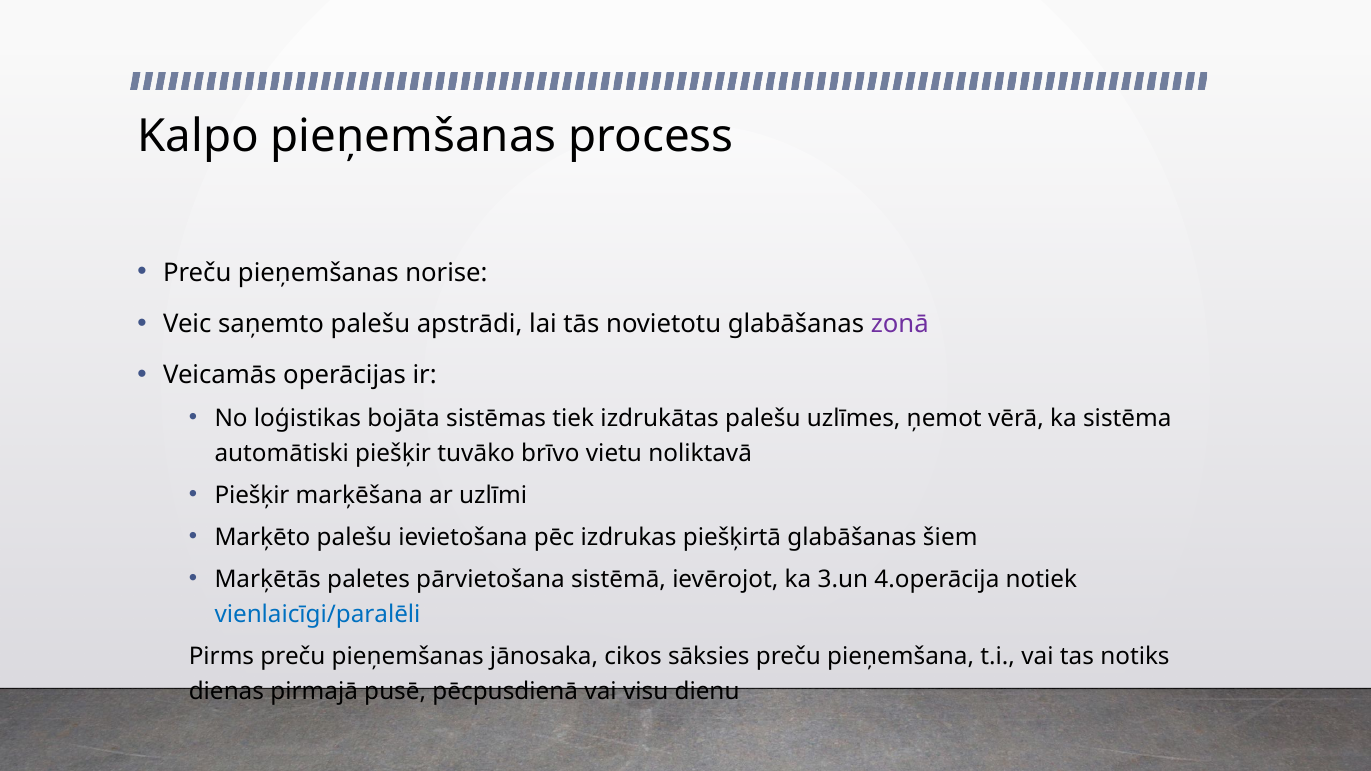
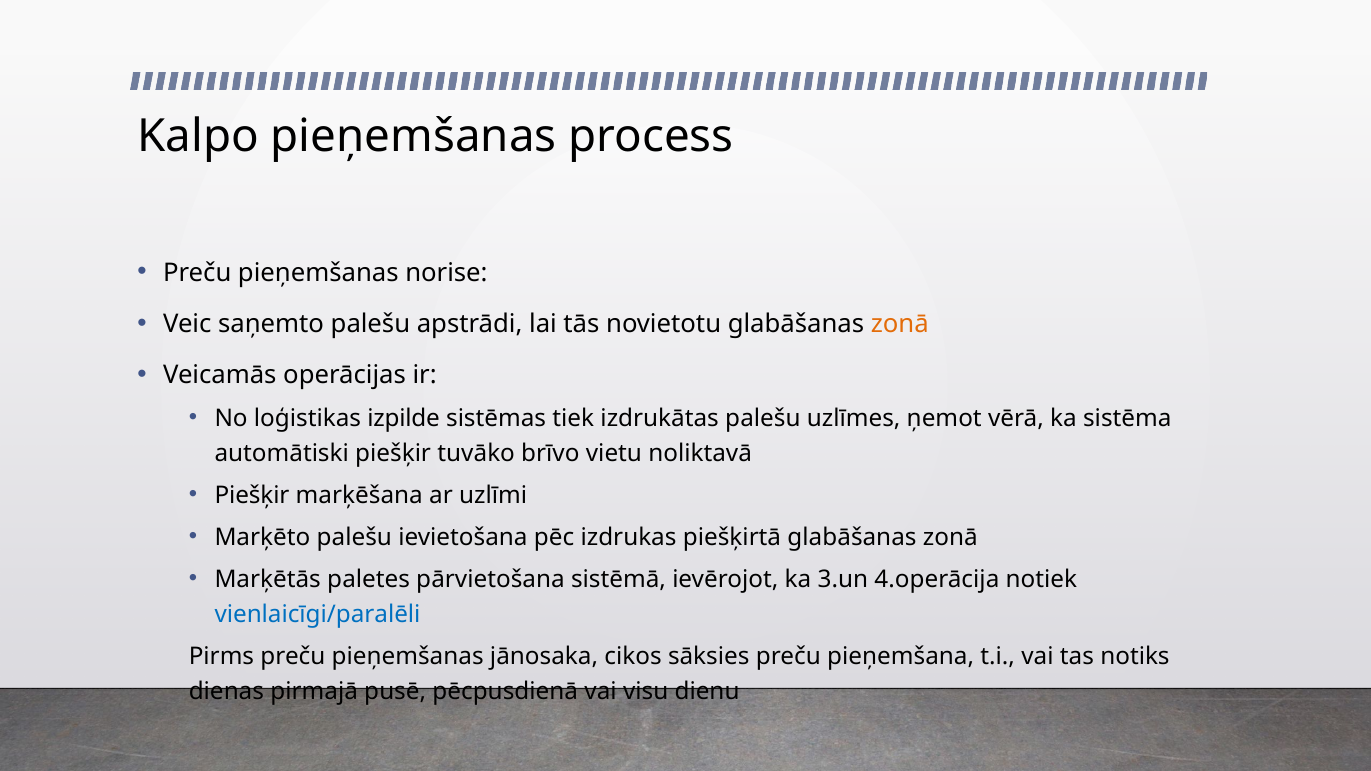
zonā colour: purple -> orange (900, 324)
bojāta: bojāta -> izpilde (404, 418)
piešķirtā glabāšanas šiem: šiem -> zonā (950, 537)
